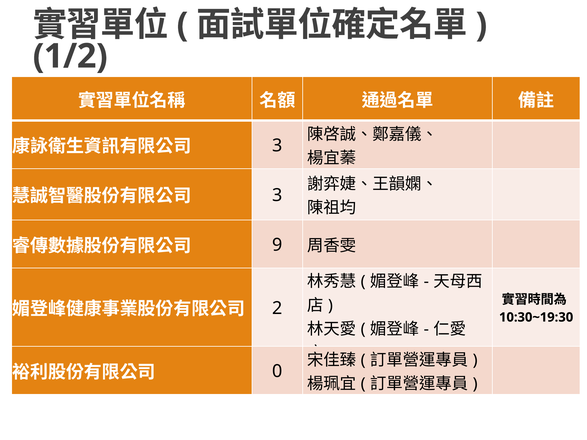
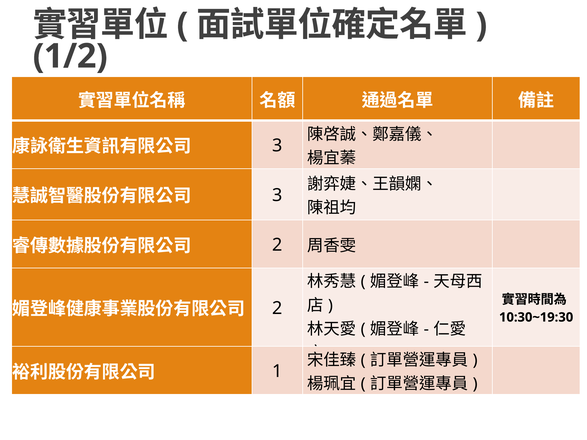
9: 9 -> 2 (277, 245)
0: 0 -> 1 (277, 372)
